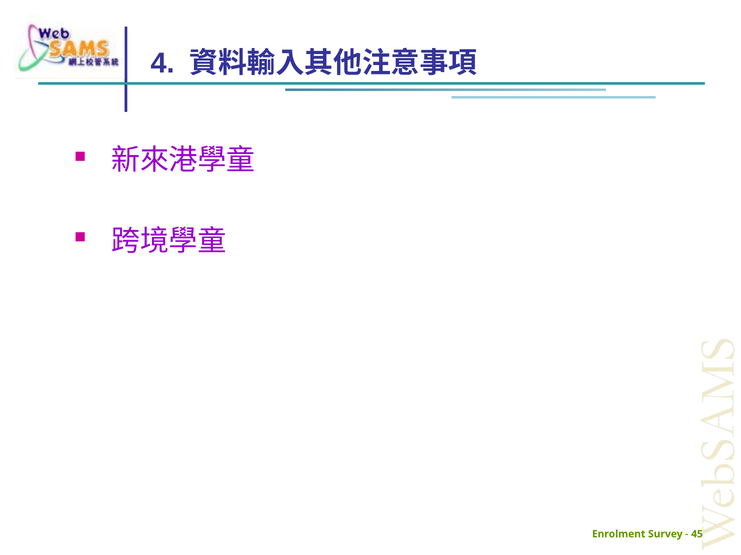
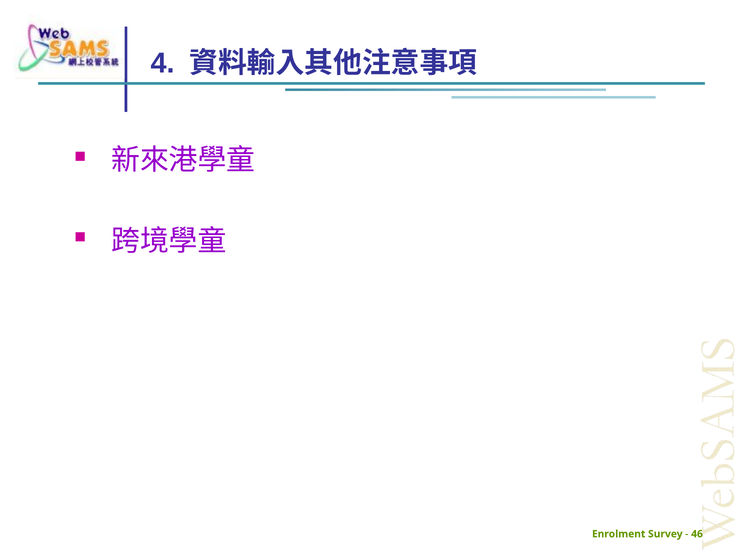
45: 45 -> 46 (697, 535)
